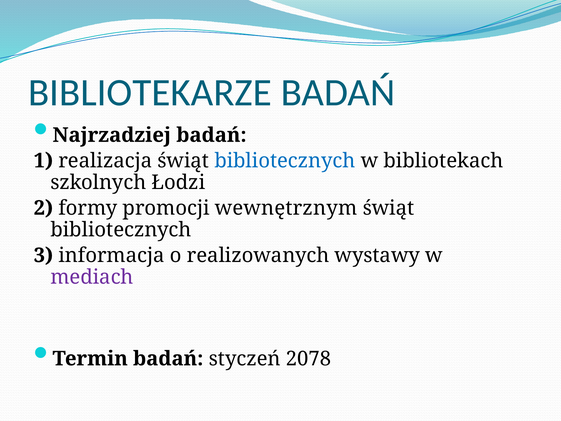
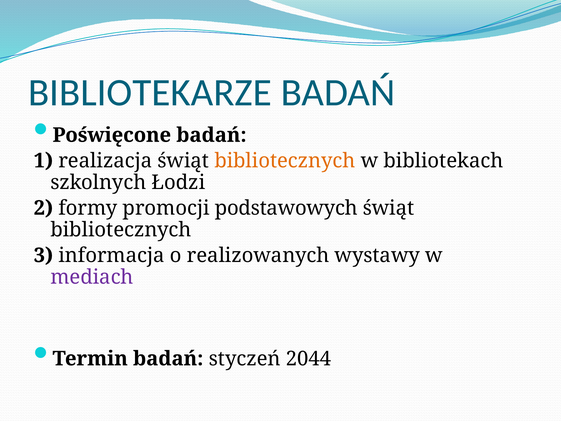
Najrzadziej: Najrzadziej -> Poświęcone (112, 135)
bibliotecznych colour: blue -> orange (285, 161)
wewnętrznym: wewnętrznym -> podstawowych (286, 208)
2078: 2078 -> 2044 (309, 358)
